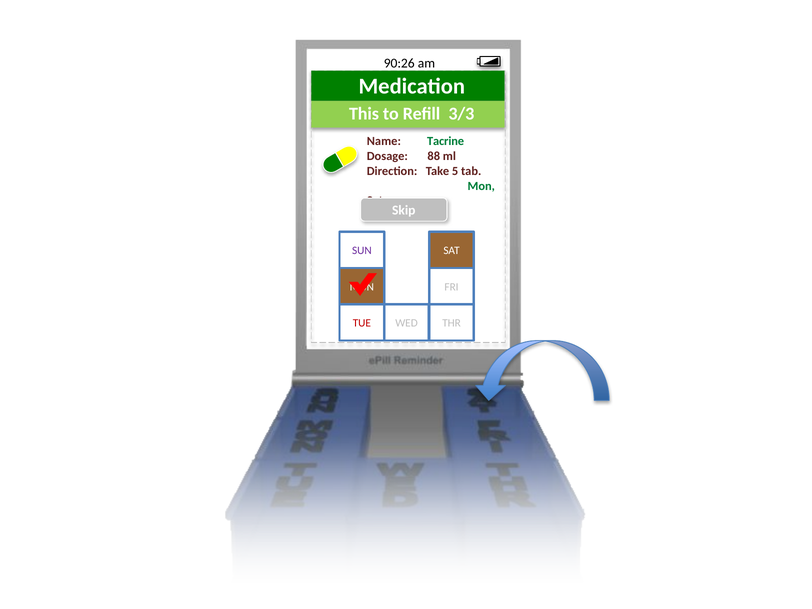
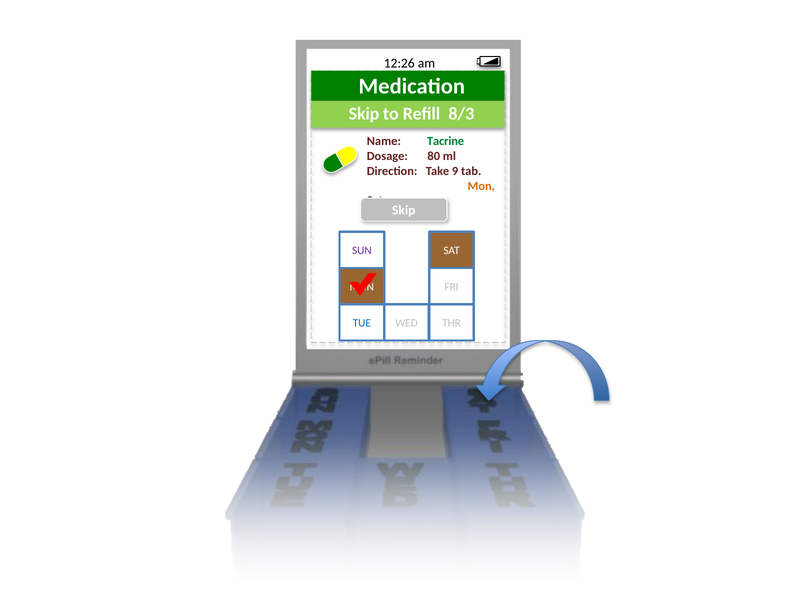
90:26: 90:26 -> 12:26 (399, 63)
This: This -> Skip (364, 114)
3/3: 3/3 -> 8/3 (461, 114)
88: 88 -> 80 (434, 156)
5: 5 -> 9 (455, 171)
Mon colour: green -> orange (481, 186)
TUE colour: red -> blue (362, 323)
